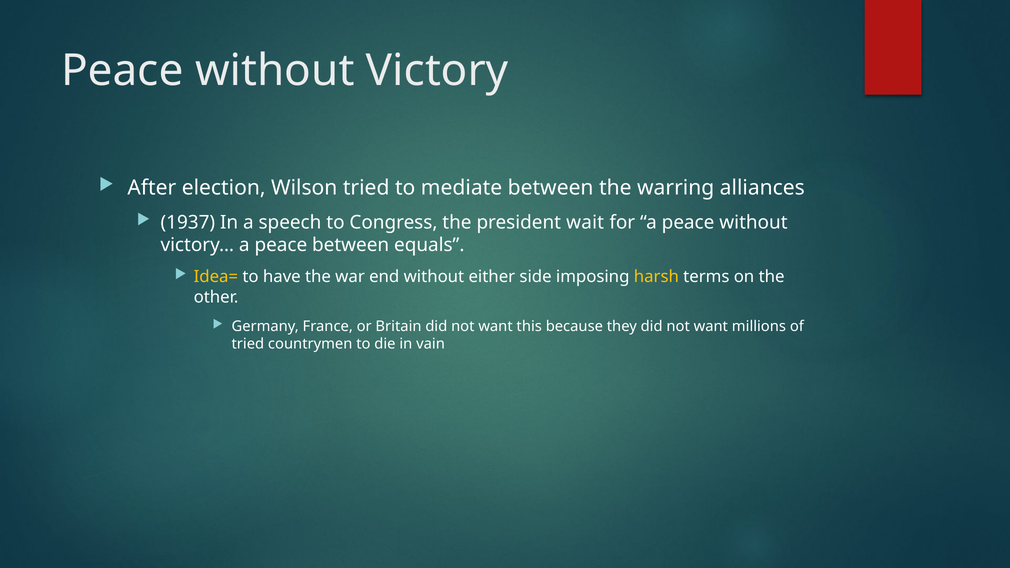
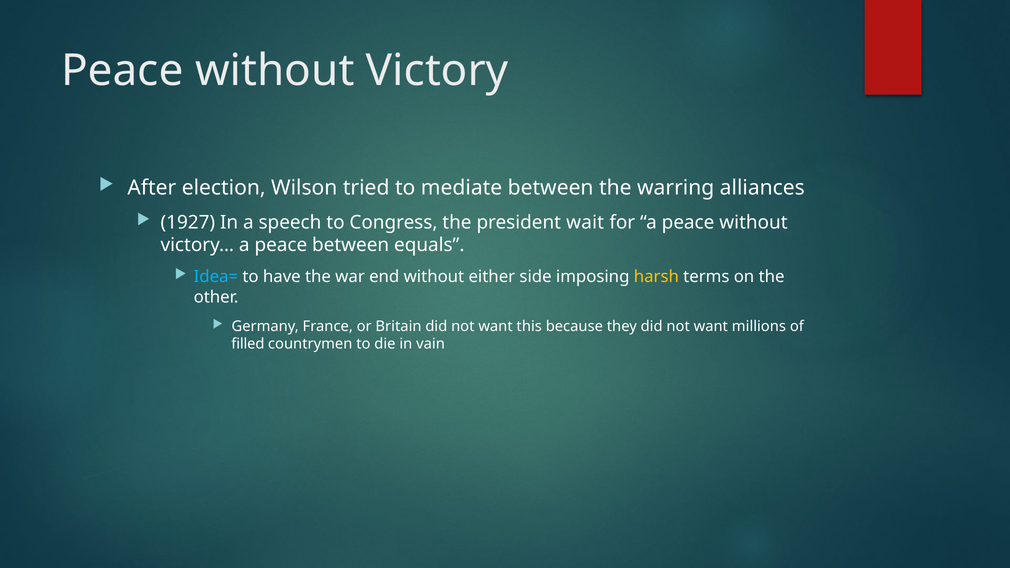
1937: 1937 -> 1927 (188, 222)
Idea= colour: yellow -> light blue (216, 277)
tried: tried -> filled (248, 344)
